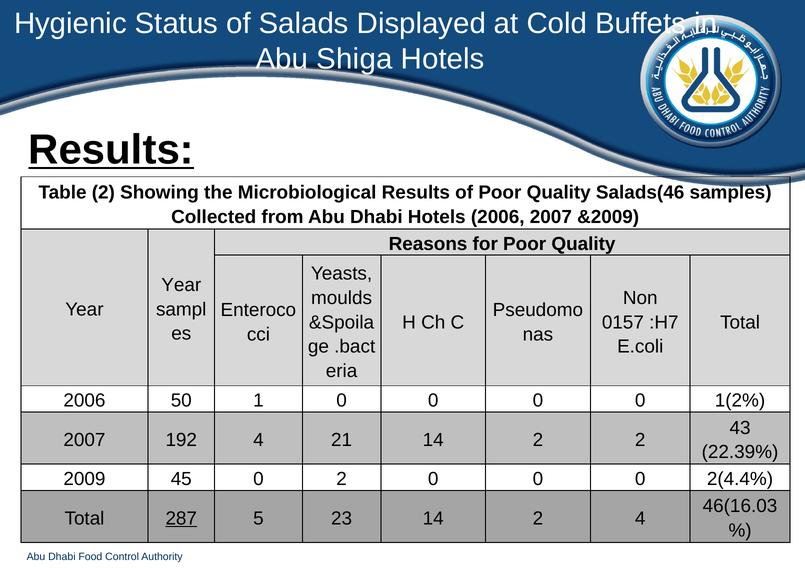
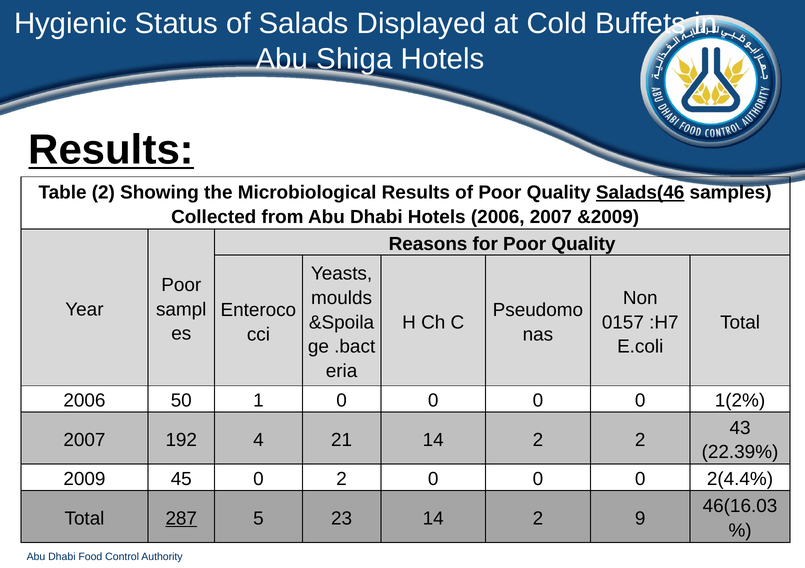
Salads(46 underline: none -> present (640, 193)
Year: Year -> Poor (181, 285)
2 4: 4 -> 9 (640, 518)
